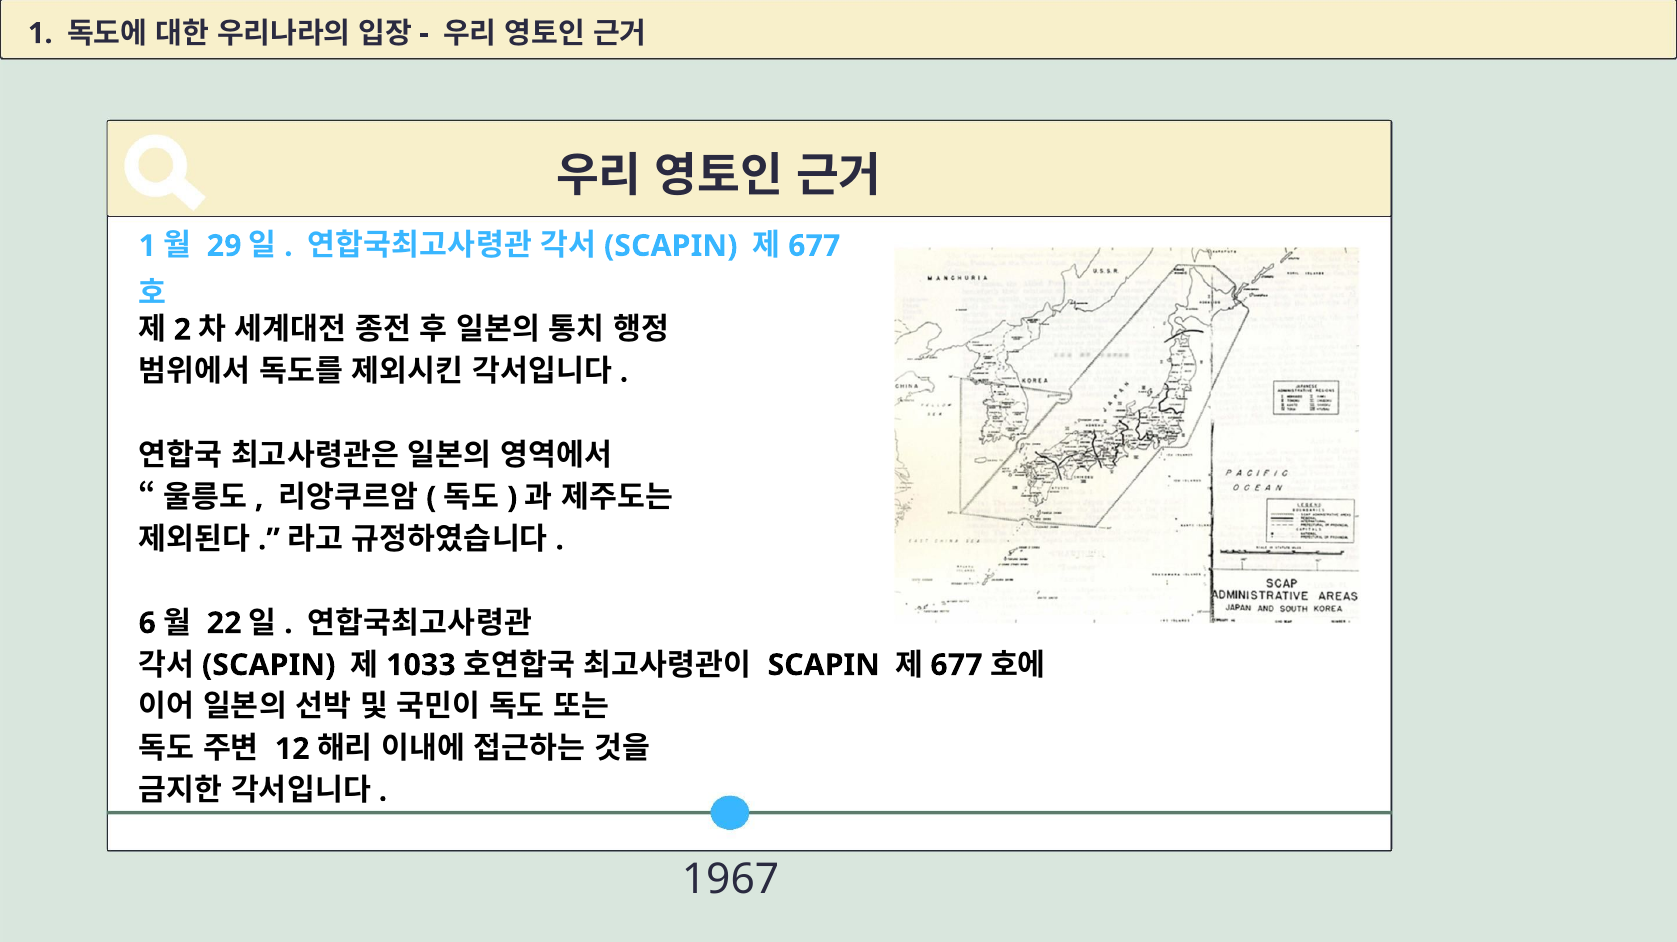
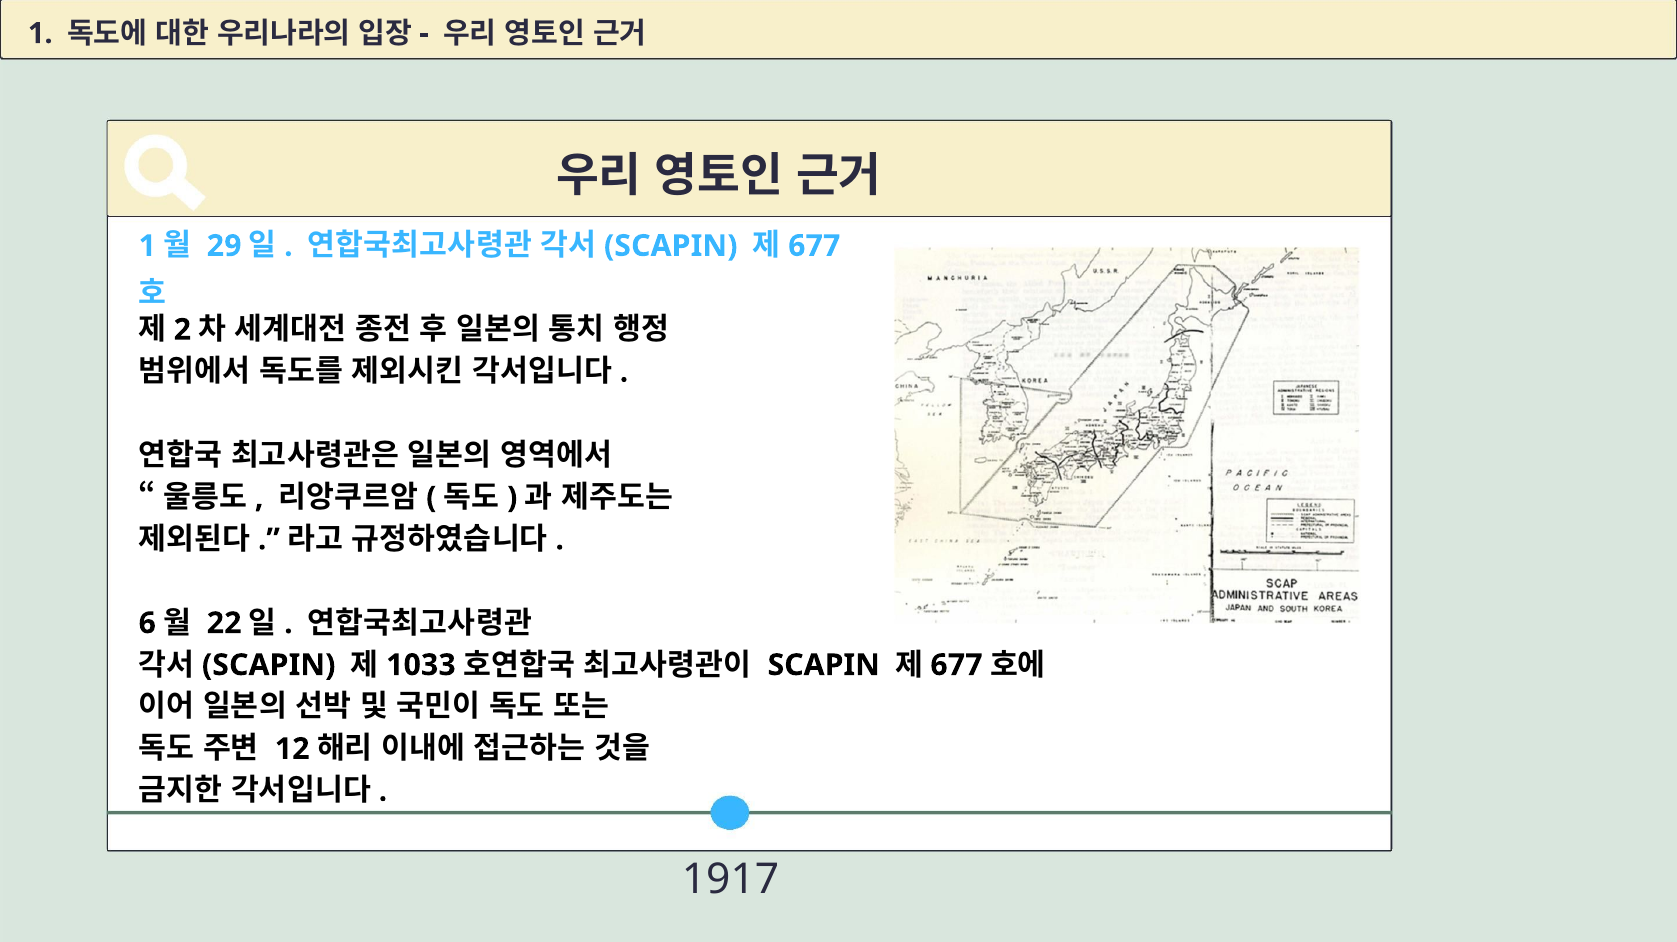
1967: 1967 -> 1917 (731, 880)
